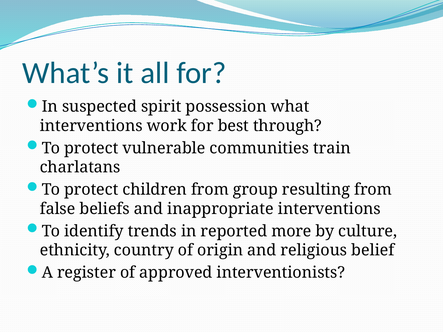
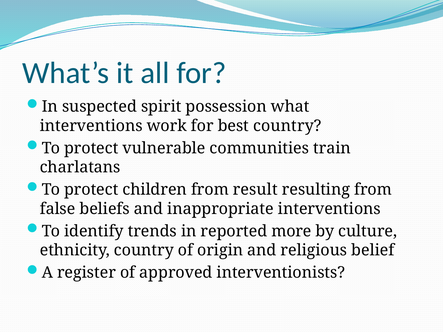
best through: through -> country (287, 126)
group: group -> result (255, 190)
